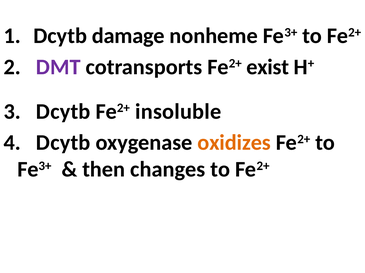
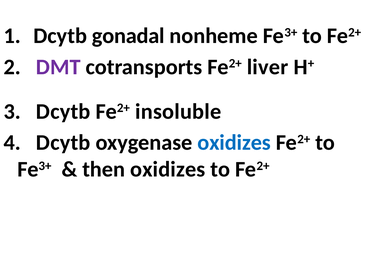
damage: damage -> gonadal (128, 36)
exist: exist -> liver (268, 67)
oxidizes colour: orange -> blue (234, 143)
then changes: changes -> oxidizes (168, 170)
